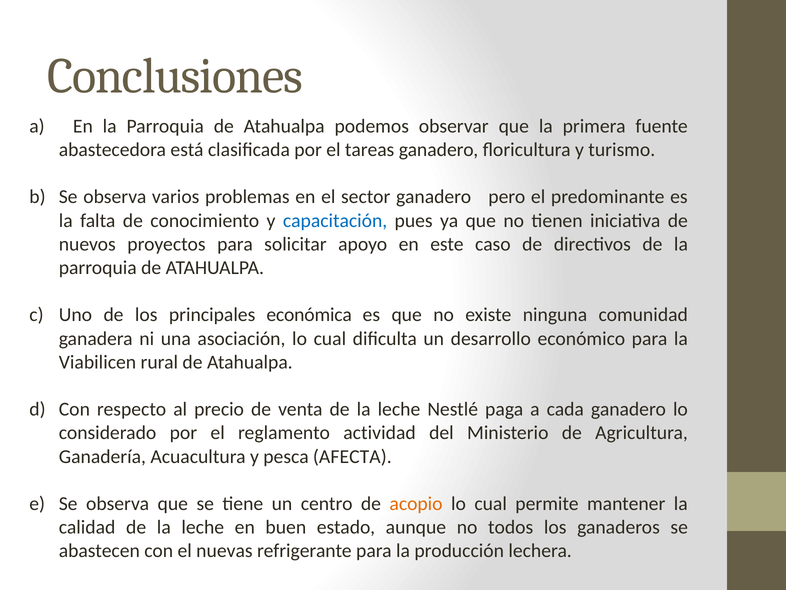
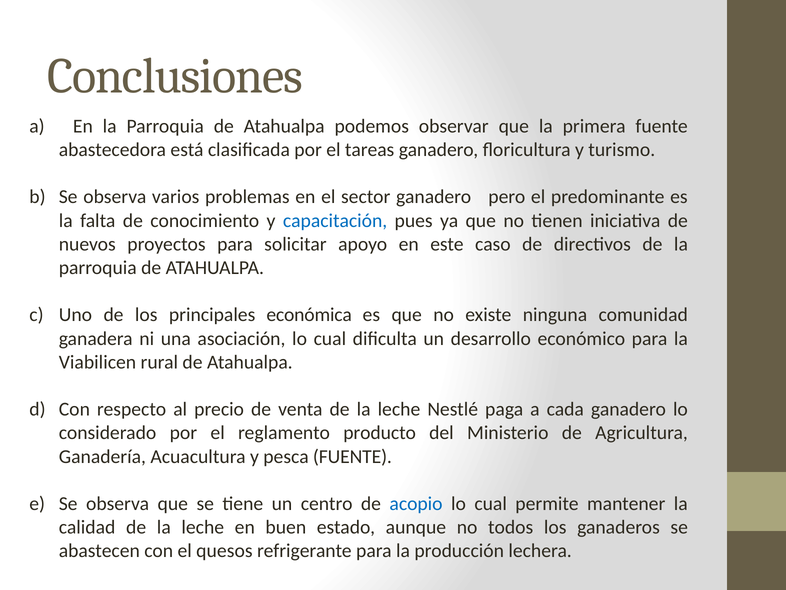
actividad: actividad -> producto (380, 433)
pesca AFECTA: AFECTA -> FUENTE (352, 456)
acopio colour: orange -> blue (416, 503)
nuevas: nuevas -> quesos (224, 550)
